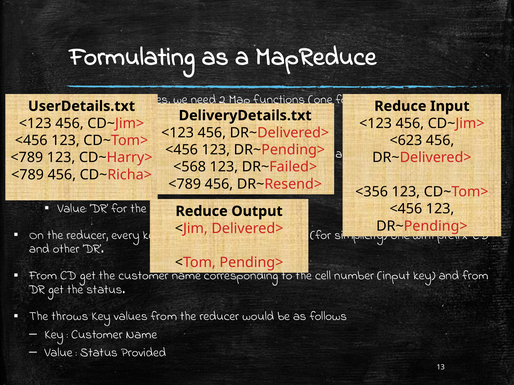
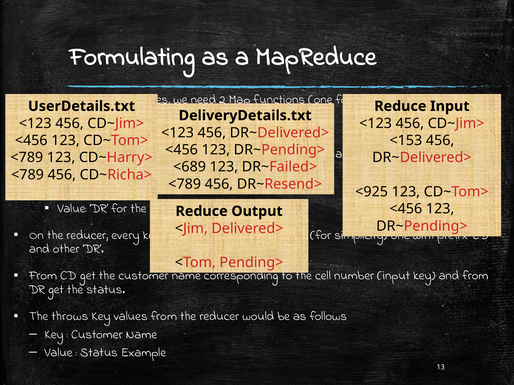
<623: <623 -> <153 (406, 141)
<568: <568 -> <689 (190, 167)
<356: <356 -> <925 (372, 192)
Provided: Provided -> Example (144, 353)
